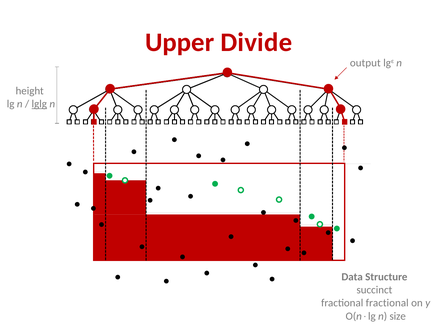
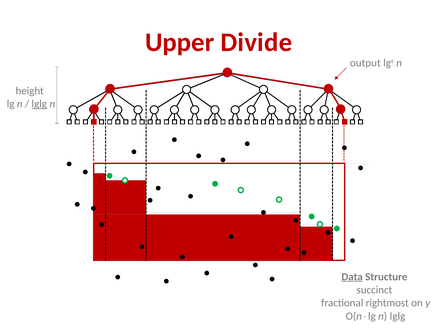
Data underline: none -> present (352, 277)
fractional fractional: fractional -> rightmost (387, 303)
n size: size -> lglg (398, 317)
